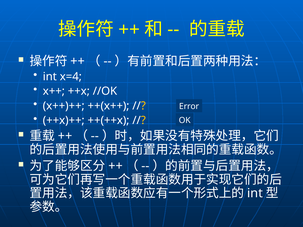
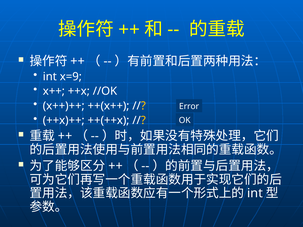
x=4: x=4 -> x=9 (71, 77)
